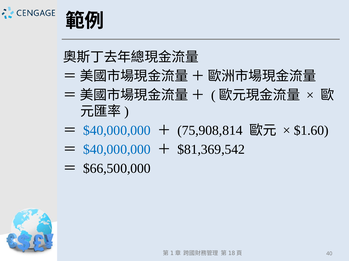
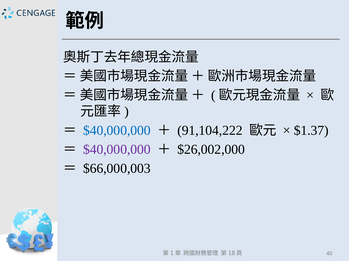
75,908,814: 75,908,814 -> 91,104,222 (210, 131)
$1.60: $1.60 -> $1.37 (311, 131)
$40,000,000 colour: blue -> purple (117, 150)
$81,369,542: $81,369,542 -> $26,002,000 (211, 150)
$66,500,000: $66,500,000 -> $66,000,003 (117, 169)
